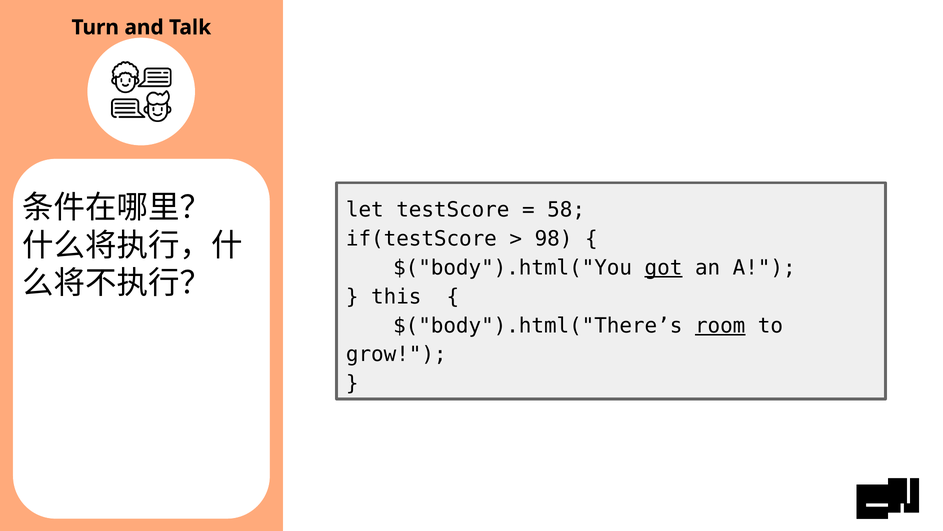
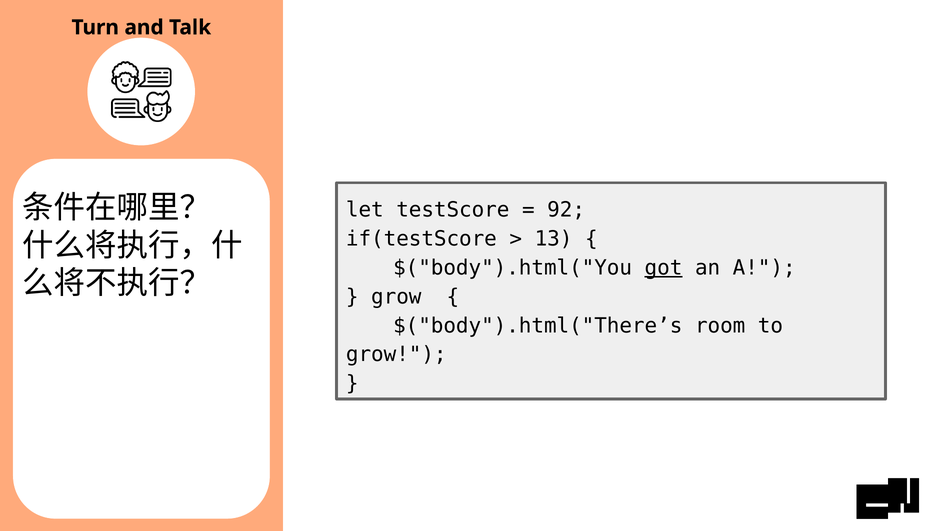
58: 58 -> 92 (566, 210)
98: 98 -> 13 (554, 239)
this: this -> grow (396, 296)
room underline: present -> none (720, 325)
